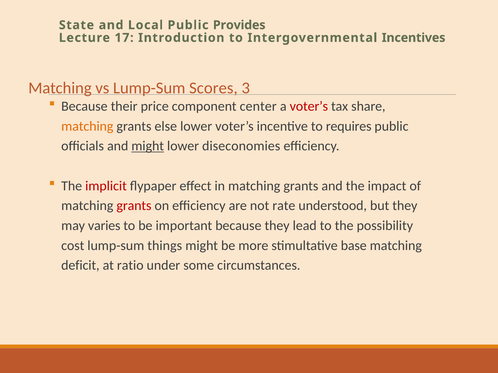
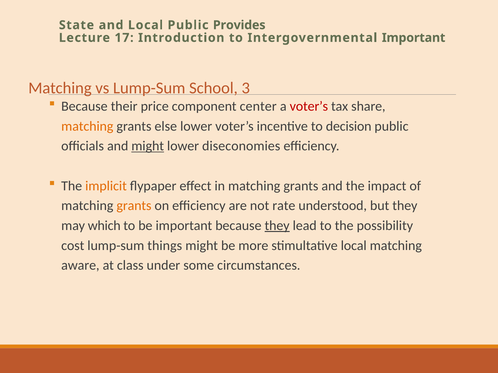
Intergovernmental Incentives: Incentives -> Important (414, 38)
Scores: Scores -> School (213, 88)
requires: requires -> decision (349, 126)
implicit colour: red -> orange (106, 186)
grants colour: red -> orange (134, 206)
varies: varies -> which (104, 226)
they underline: none -> present (277, 226)
stimultative base: base -> local (354, 246)
deficit: deficit -> aware (80, 266)
ratio: ratio -> class (130, 266)
